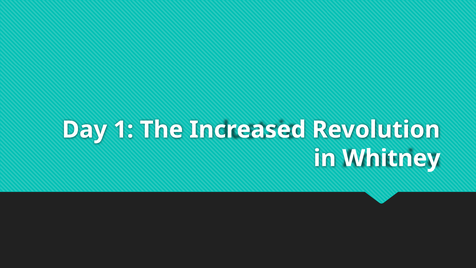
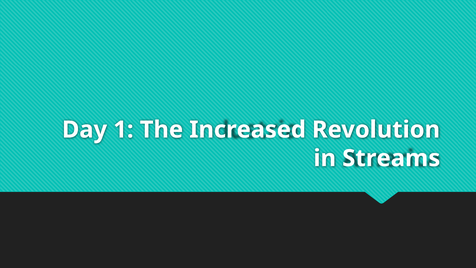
Whitney: Whitney -> Streams (391, 158)
